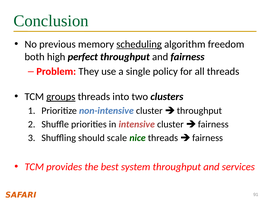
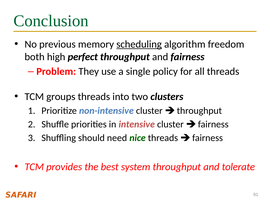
groups underline: present -> none (61, 97)
scale: scale -> need (117, 138)
services: services -> tolerate (238, 167)
